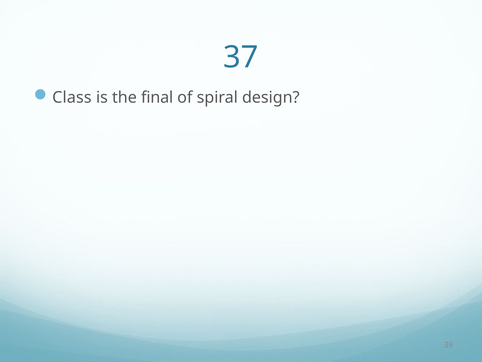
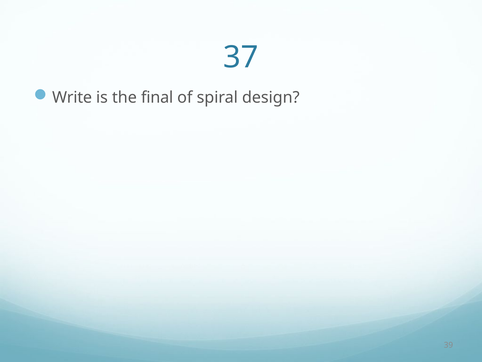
Class: Class -> Write (72, 98)
